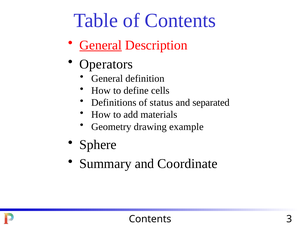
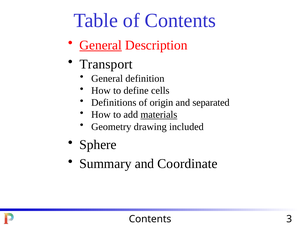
Operators: Operators -> Transport (106, 64)
status: status -> origin (161, 103)
materials underline: none -> present (159, 115)
example: example -> included (186, 127)
